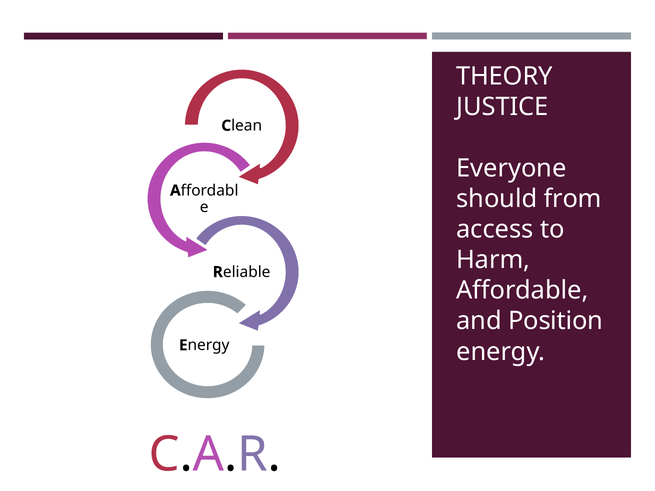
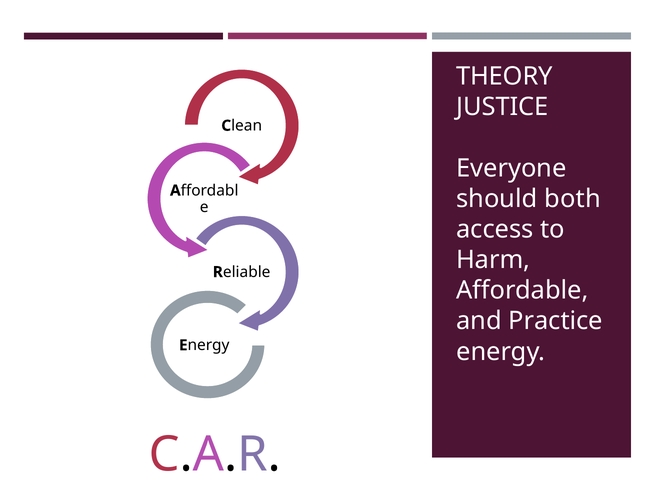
from: from -> both (572, 199)
Position: Position -> Practice (556, 321)
